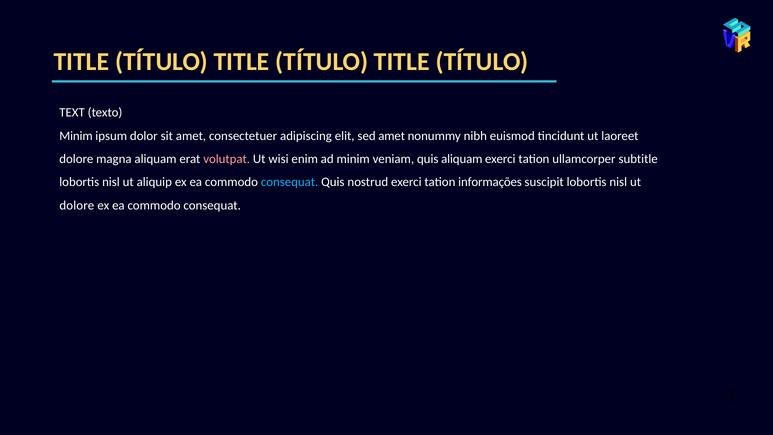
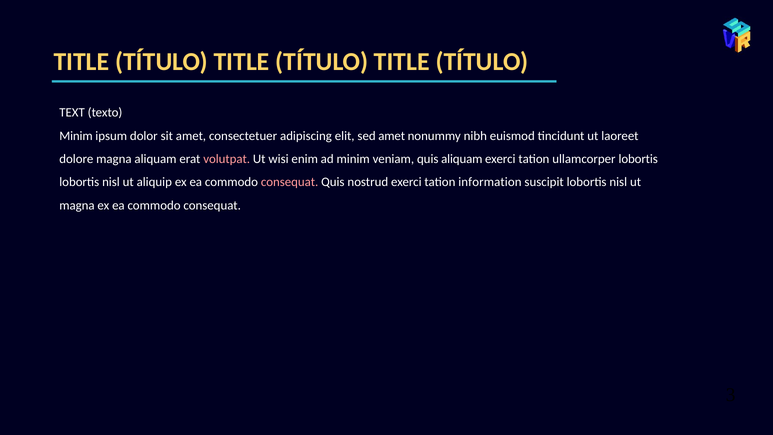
ullamcorper subtitle: subtitle -> lobortis (638, 159)
consequat colour: light blue -> pink (290, 182)
informações: informações -> information (490, 182)
dolore: dolore -> magna (77, 205)
